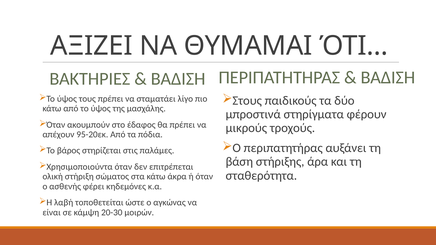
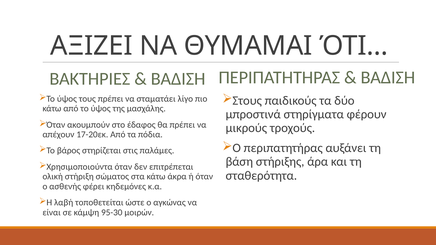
95-20εκ: 95-20εκ -> 17-20εκ (92, 135)
20-30: 20-30 -> 95-30 (112, 213)
